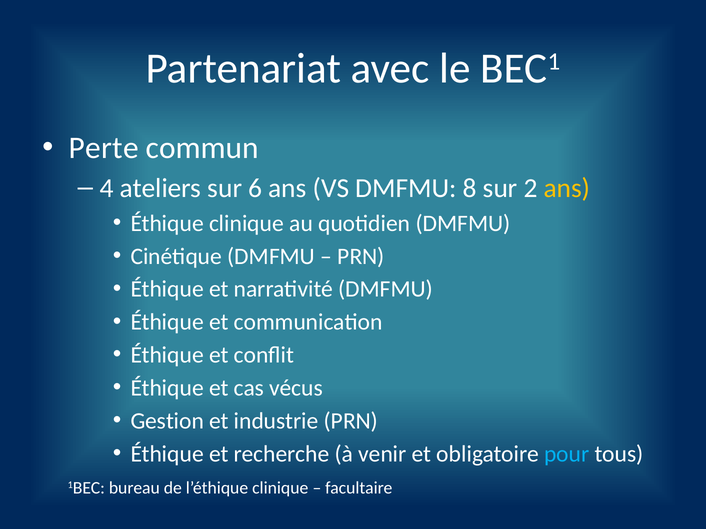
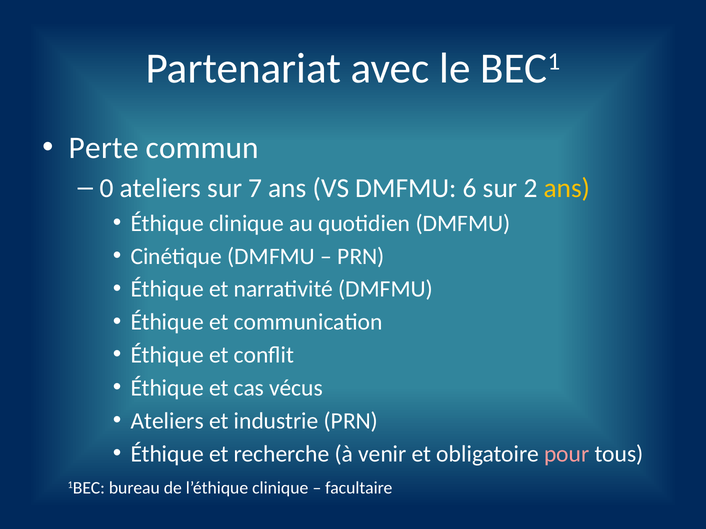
4: 4 -> 0 (107, 189)
6: 6 -> 7 (255, 189)
8: 8 -> 6 (470, 189)
Gestion: Gestion -> Ateliers (167, 421)
pour colour: light blue -> pink (567, 454)
